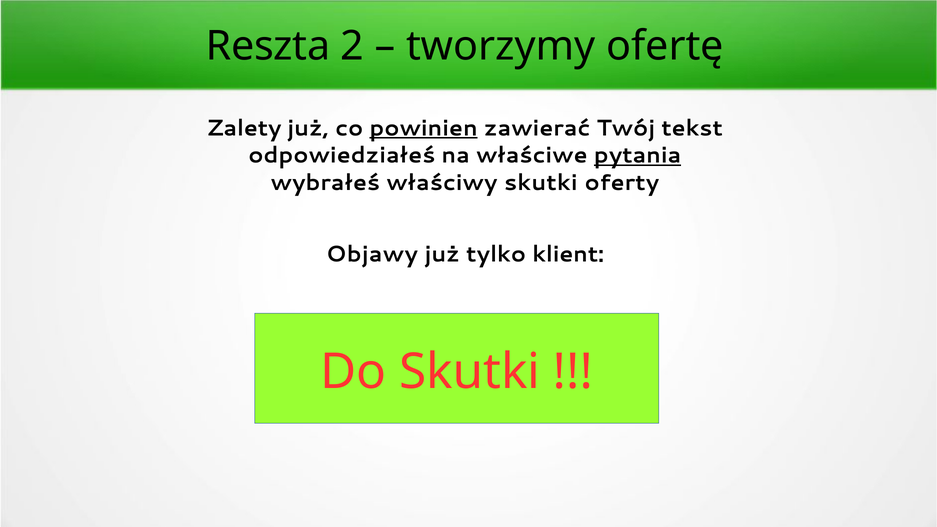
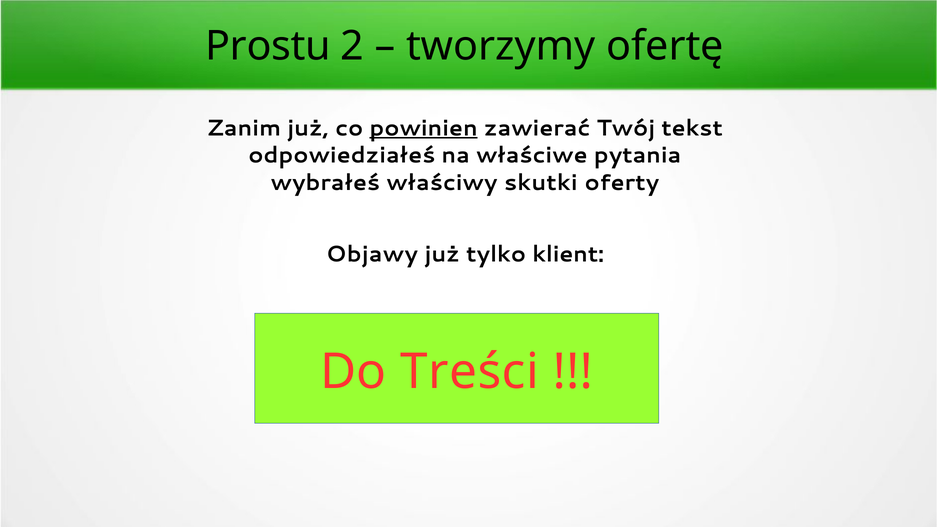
Reszta: Reszta -> Prostu (268, 46)
Zalety: Zalety -> Zanim (244, 128)
pytania underline: present -> none (638, 155)
Do Skutki: Skutki -> Treści (469, 372)
